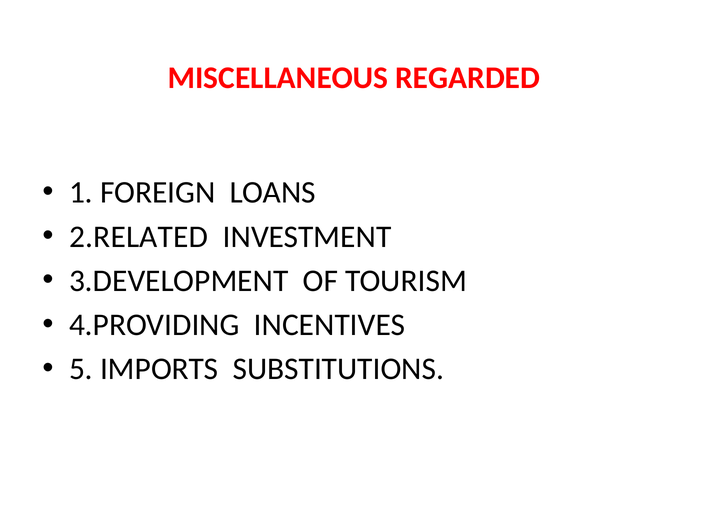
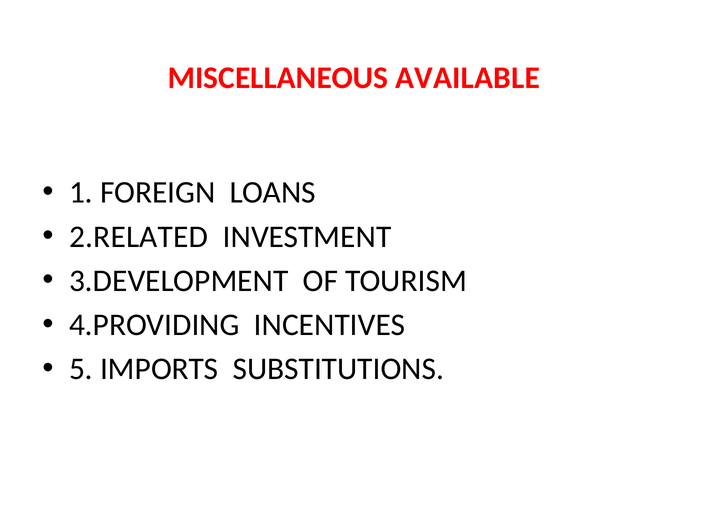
REGARDED: REGARDED -> AVAILABLE (468, 78)
